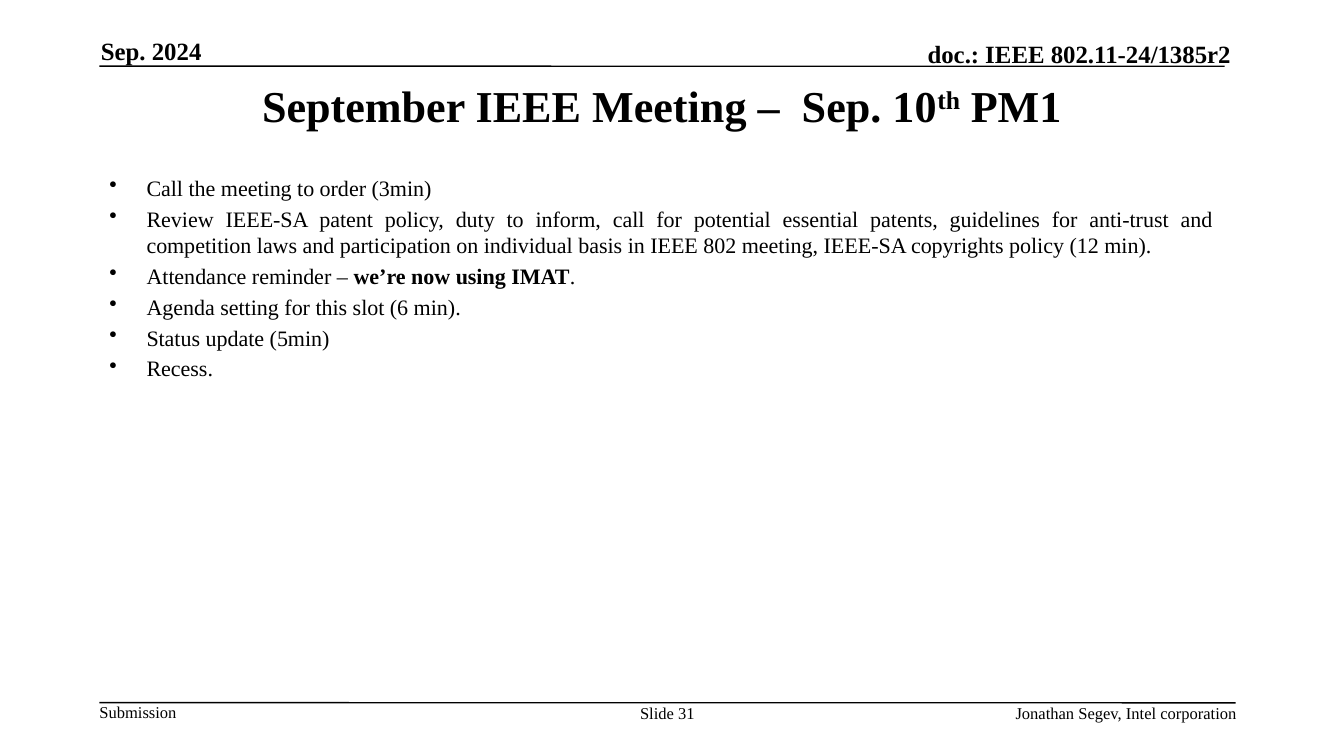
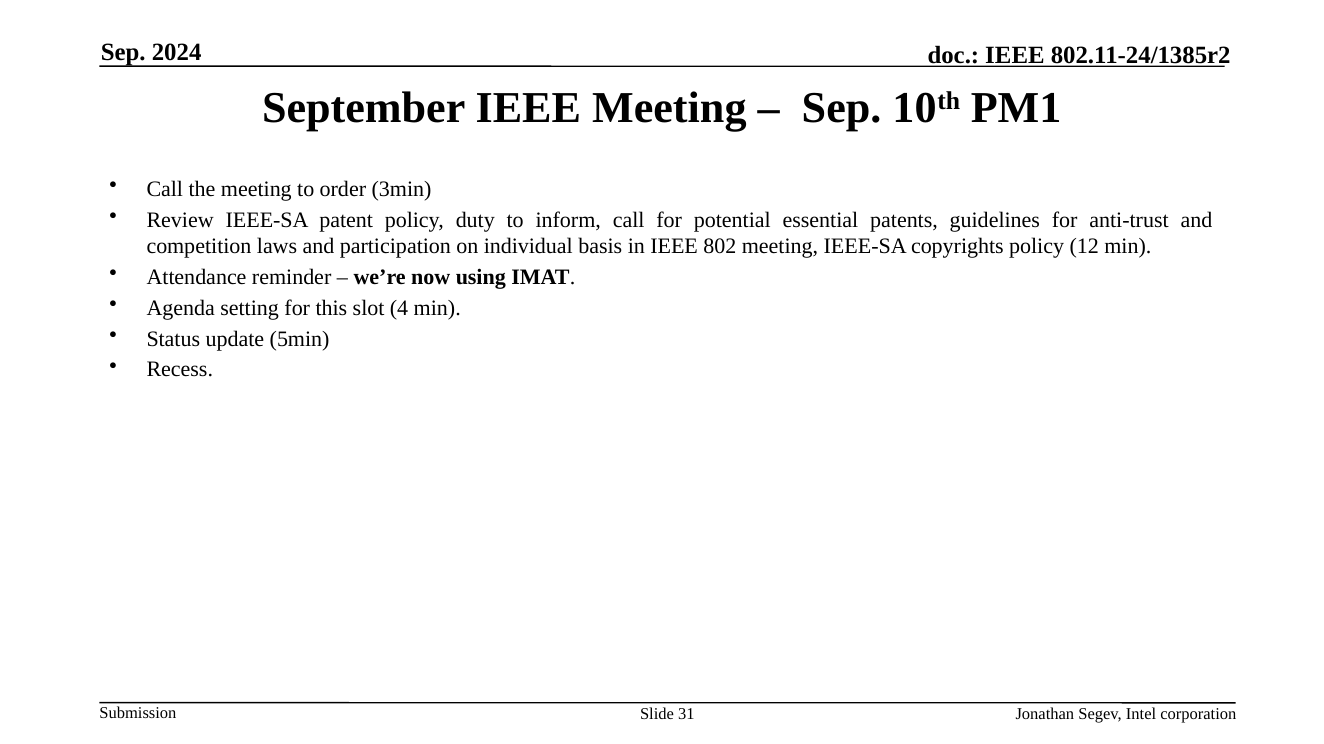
6: 6 -> 4 (399, 308)
